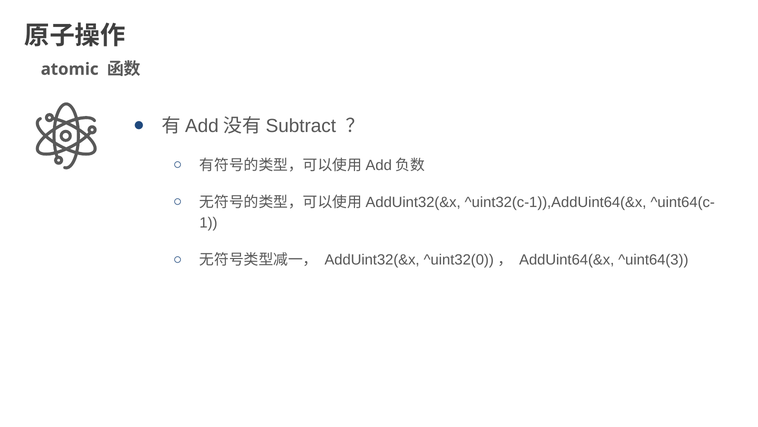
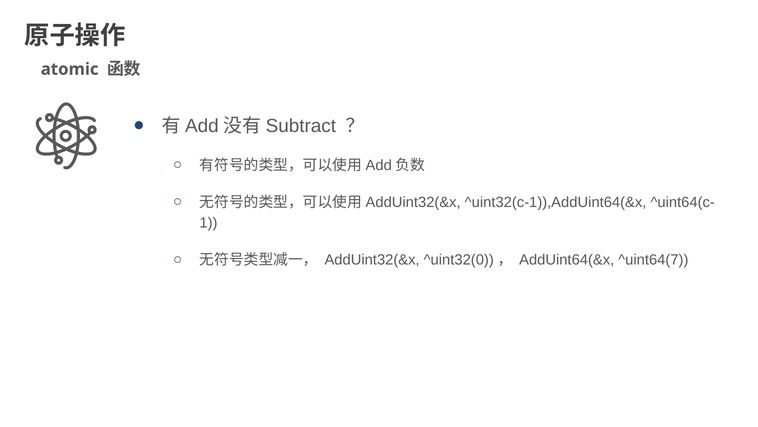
^uint64(3: ^uint64(3 -> ^uint64(7 (653, 260)
